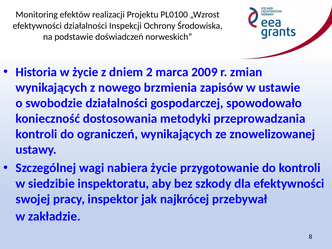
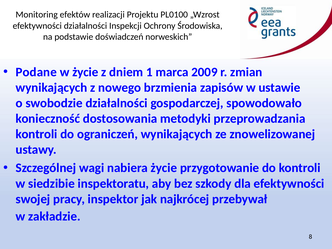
Historia: Historia -> Podane (36, 72)
2: 2 -> 1 (149, 72)
